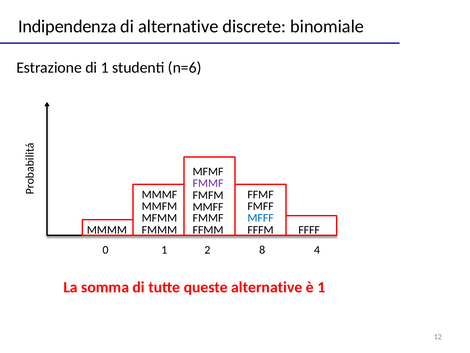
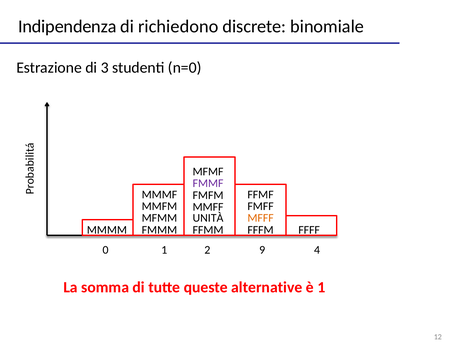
di alternative: alternative -> richiedono (178, 26)
di 1: 1 -> 3 (105, 68)
n=6: n=6 -> n=0 (185, 68)
FMMF: FMMF -> UNITÀ (208, 218)
MFFF colour: blue -> orange (261, 218)
8: 8 -> 9 (262, 250)
